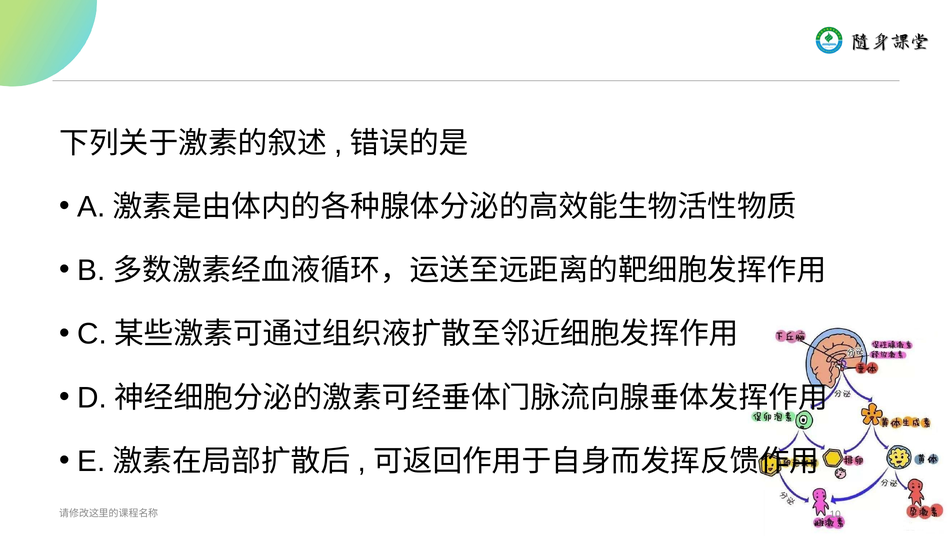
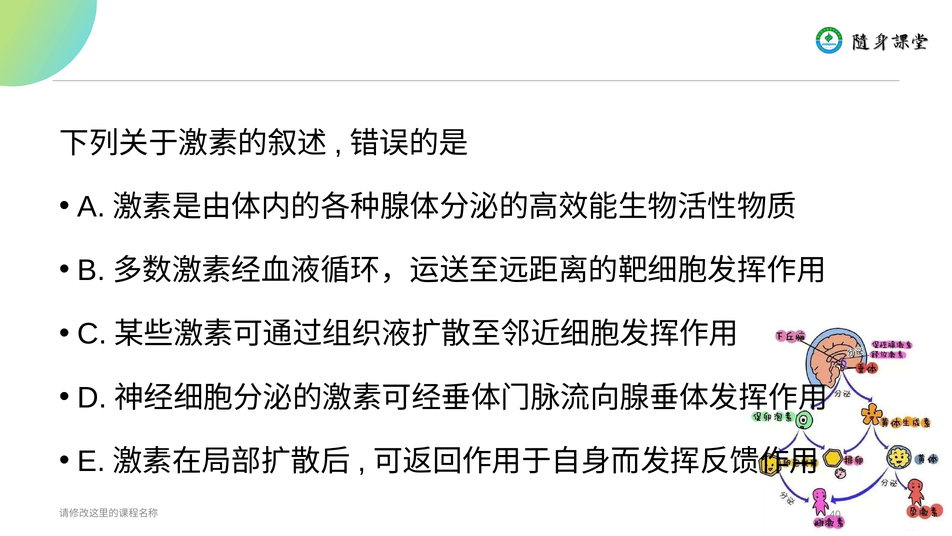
10: 10 -> 40 (835, 514)
